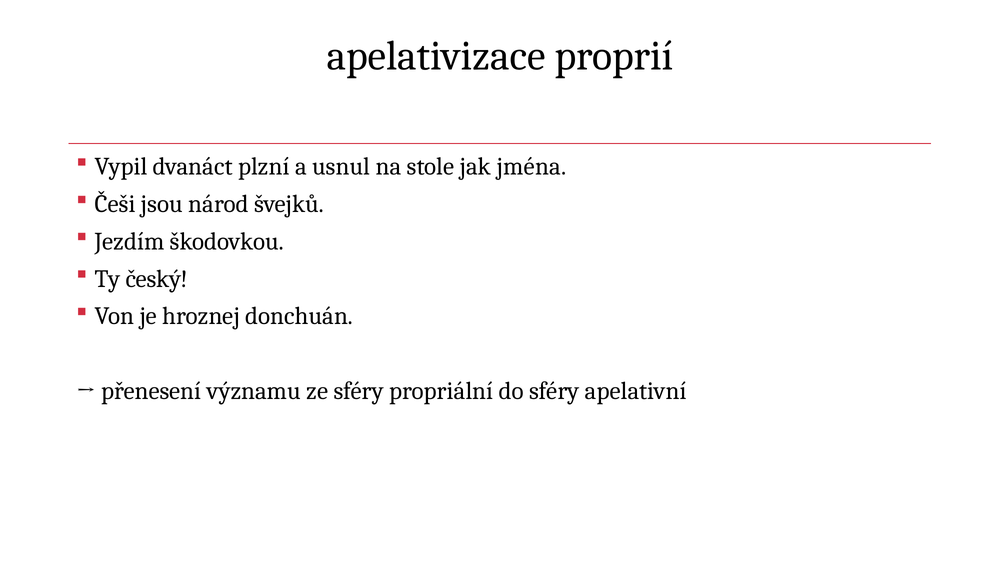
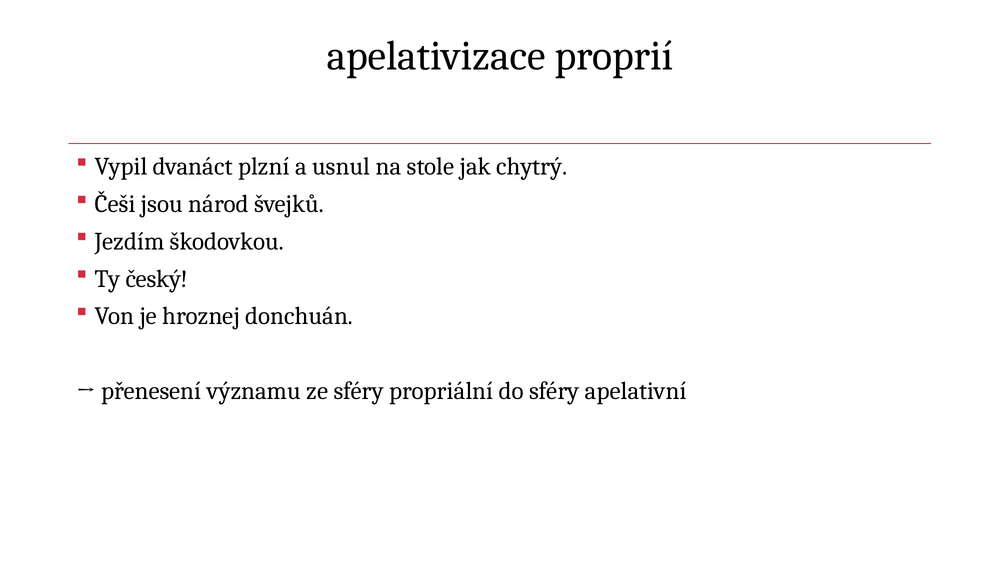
jména: jména -> chytrý (532, 167)
